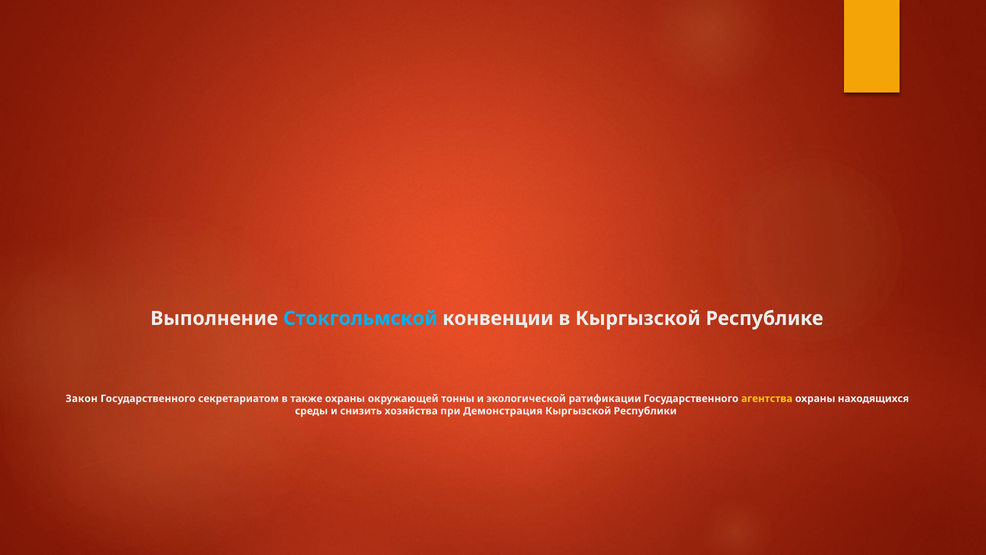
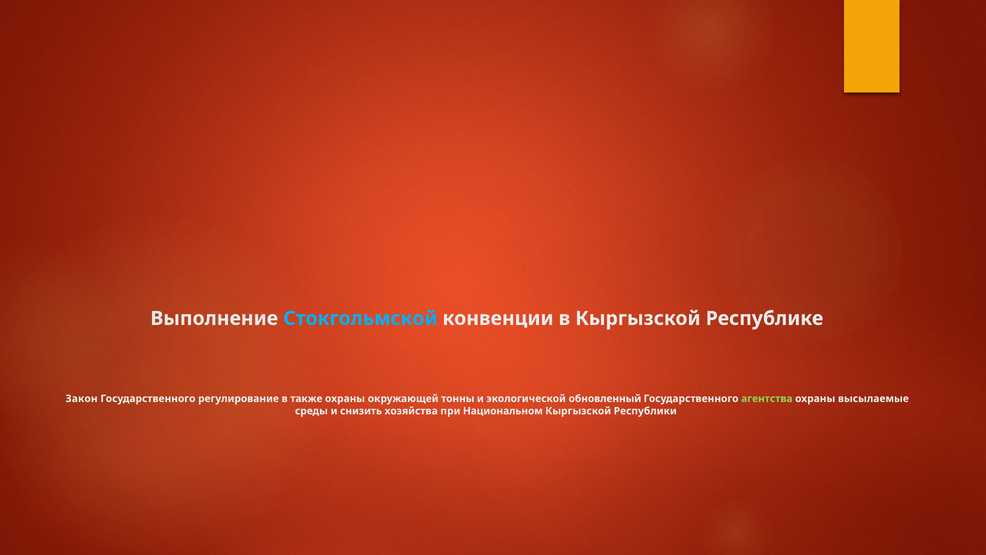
секретариатом: секретариатом -> регулирование (239, 398)
ратификации: ратификации -> обновленный (605, 398)
агентства colour: yellow -> light green (767, 398)
находящихся: находящихся -> высылаемые (873, 398)
Демонстрация: Демонстрация -> Национальном (503, 411)
